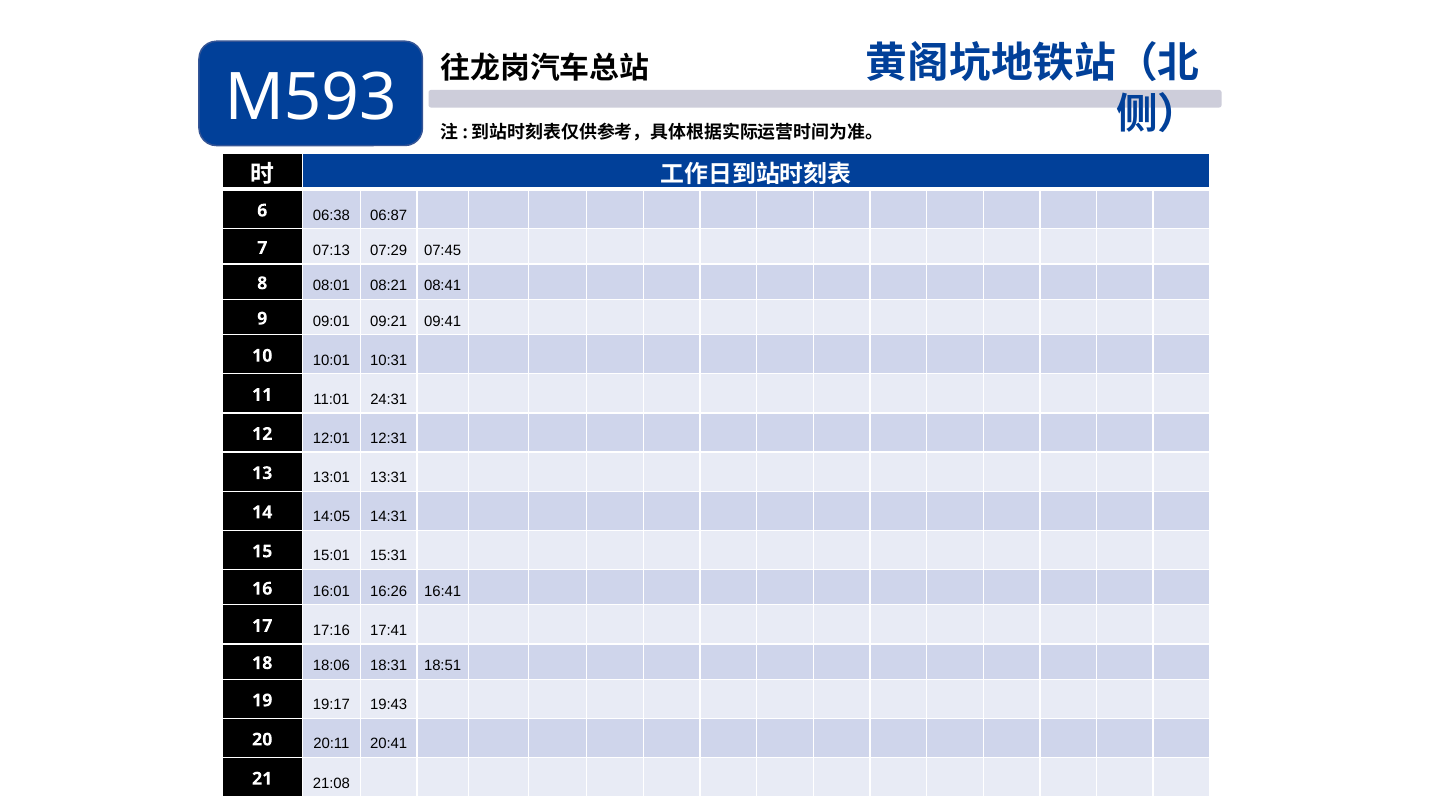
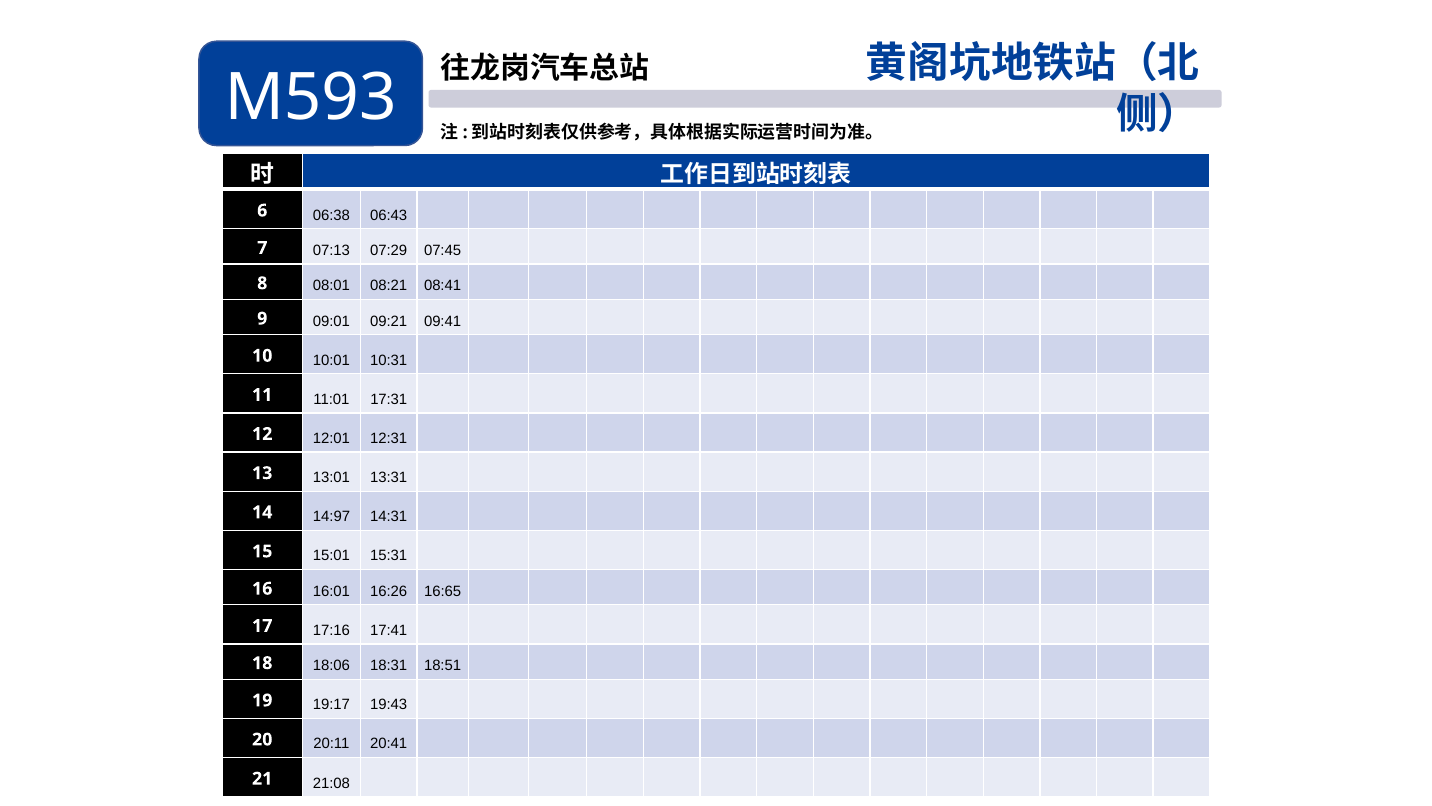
06:87: 06:87 -> 06:43 (389, 215)
24:31: 24:31 -> 17:31 (389, 399)
14:05: 14:05 -> 14:97 (331, 516)
16:41: 16:41 -> 16:65 (443, 591)
